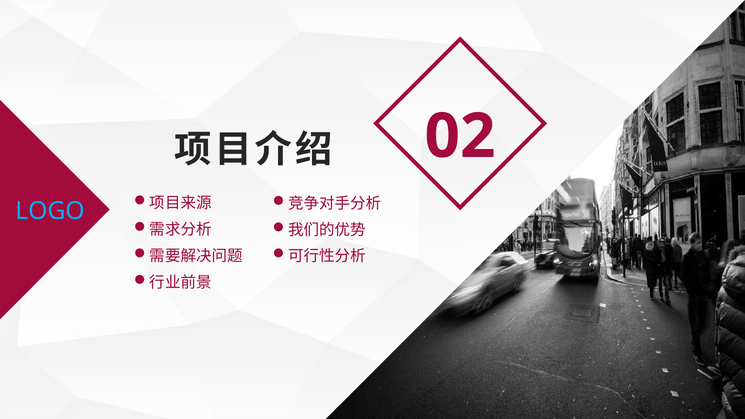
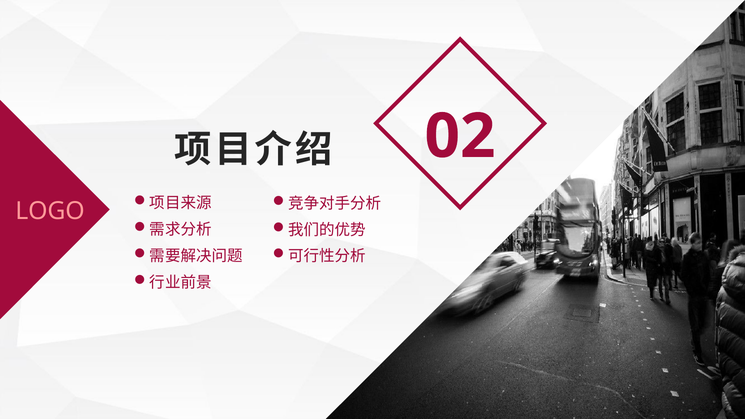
LOGO colour: light blue -> pink (50, 211)
